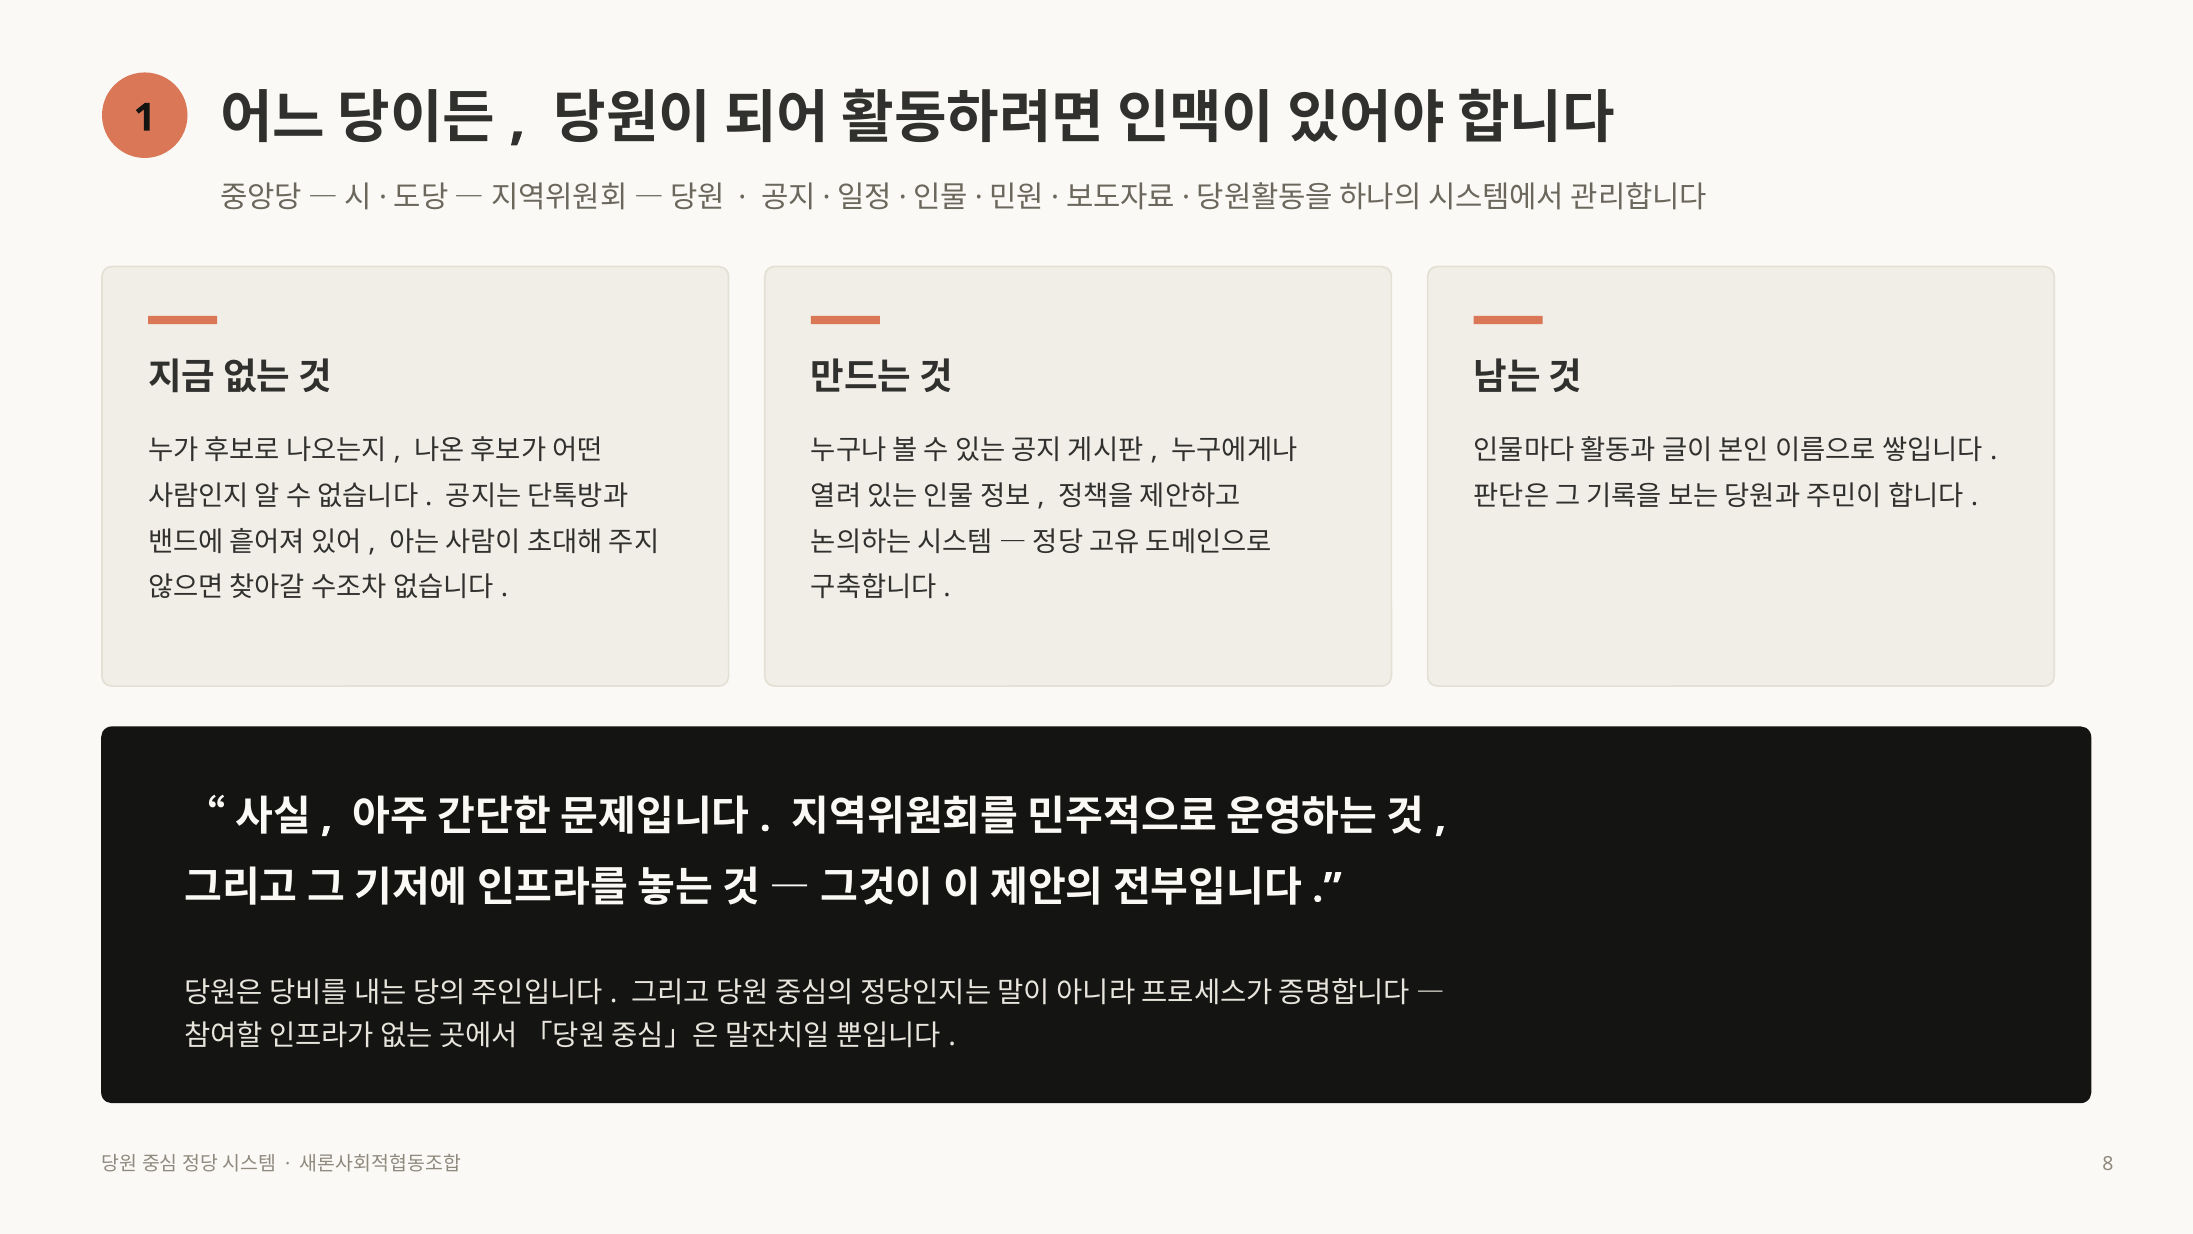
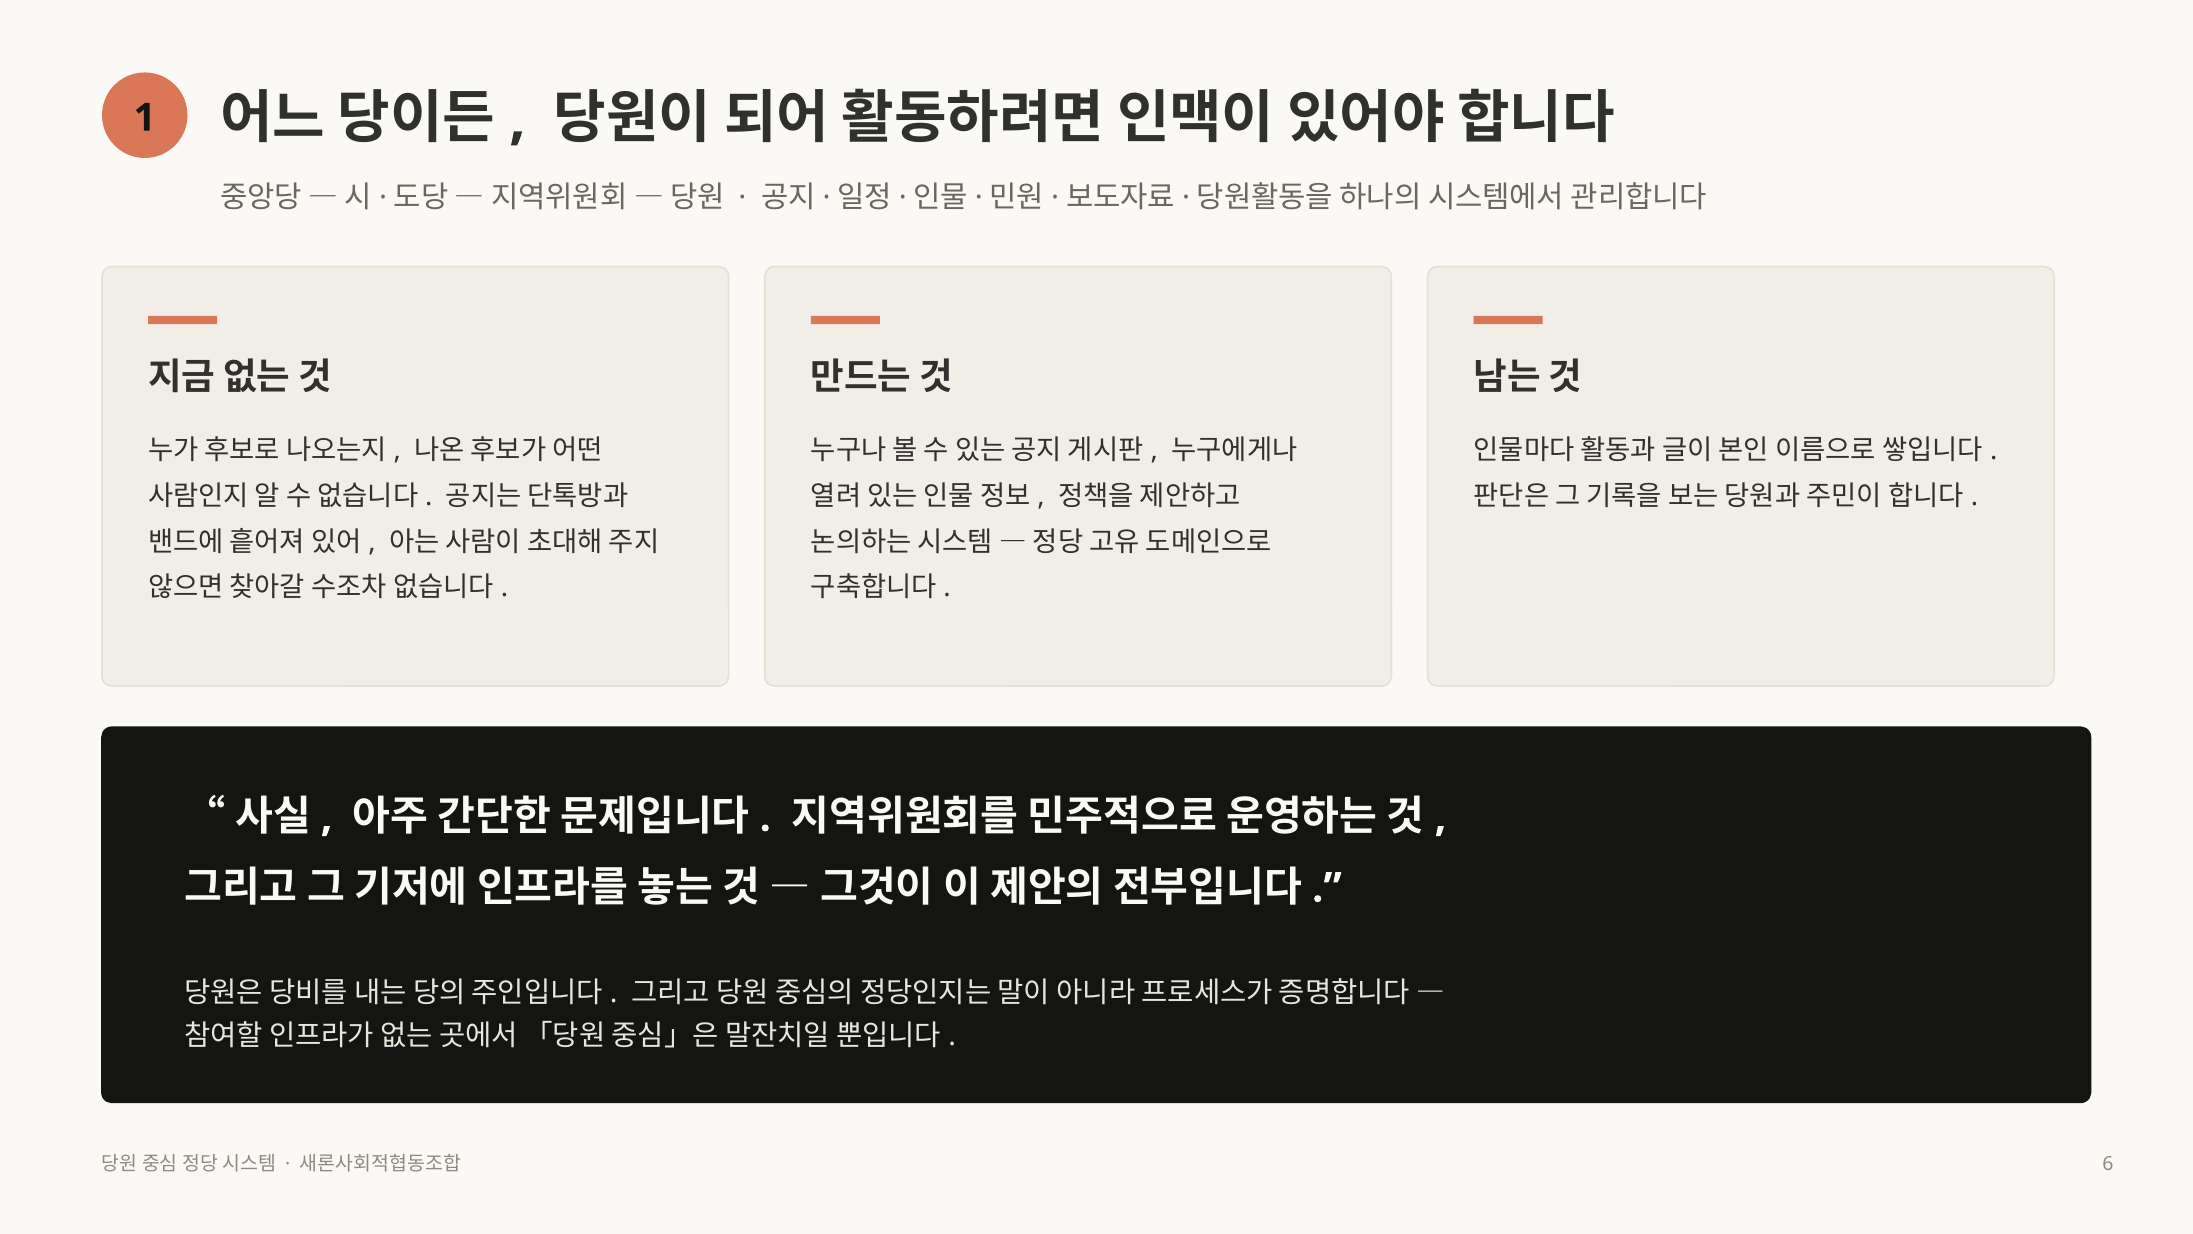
8: 8 -> 6 (2108, 1164)
